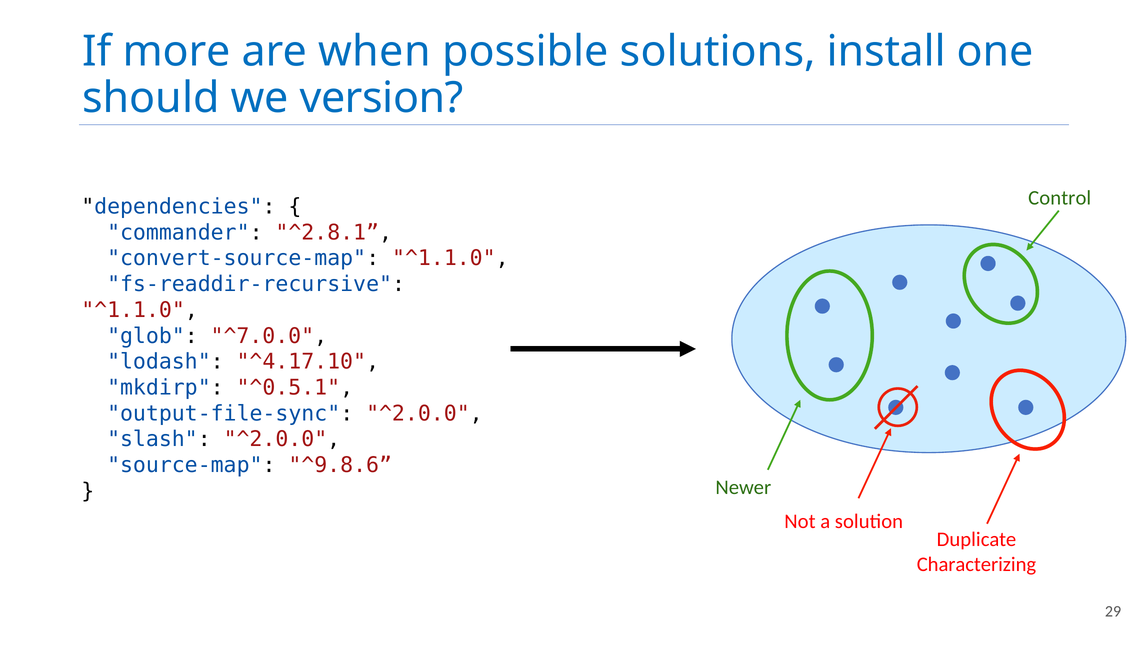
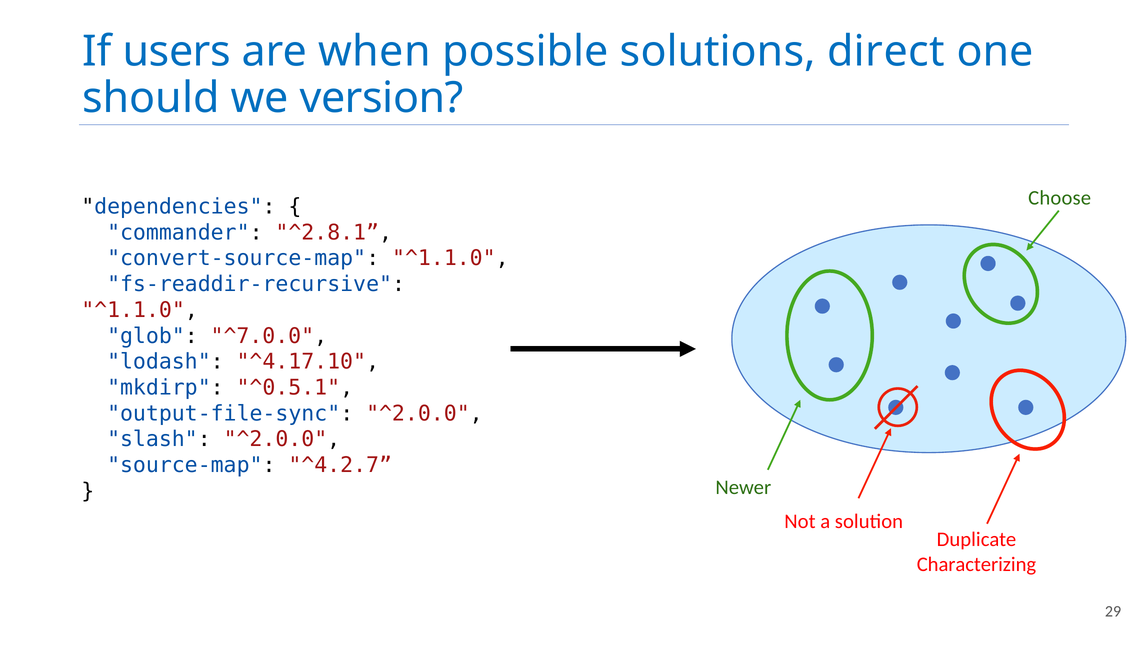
more: more -> users (177, 51)
install: install -> direct (886, 51)
Control: Control -> Choose (1060, 198)
^9.8.6: ^9.8.6 -> ^4.2.7 (340, 465)
